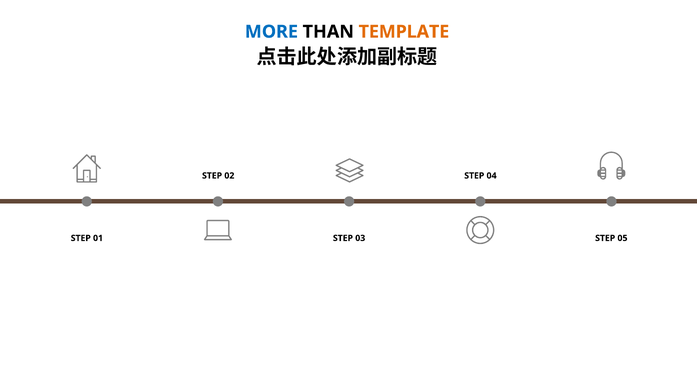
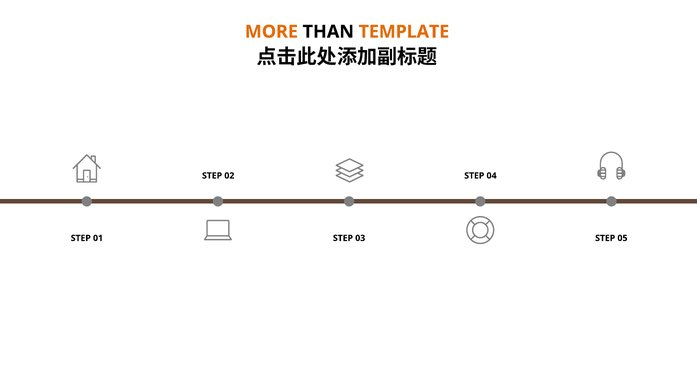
MORE colour: blue -> orange (271, 32)
